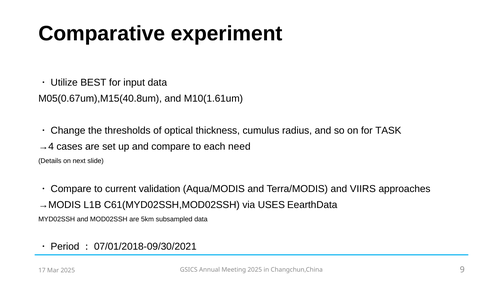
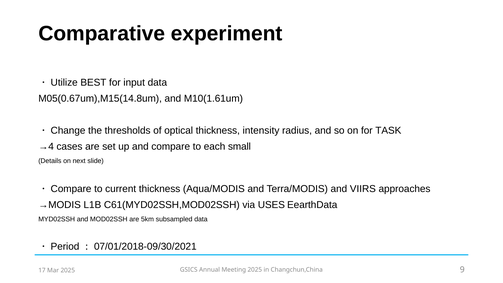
M05(0.67um),M15(40.8um: M05(0.67um),M15(40.8um -> M05(0.67um),M15(14.8um (100, 99)
cumulus: cumulus -> intensity (261, 130)
need: need -> small (239, 146)
current validation: validation -> thickness (160, 189)
